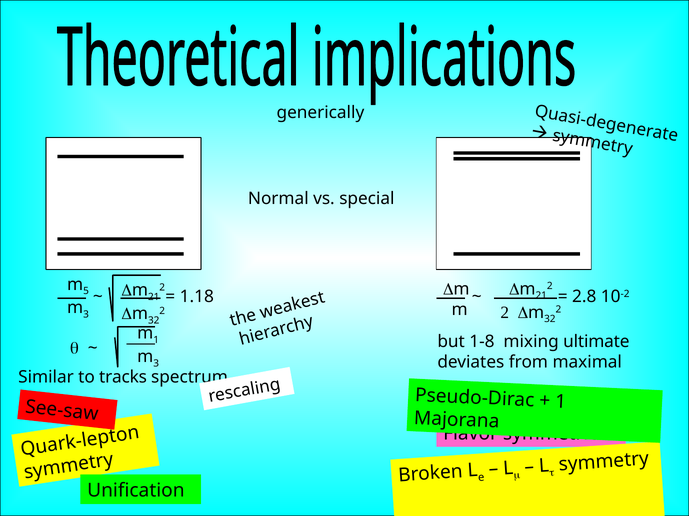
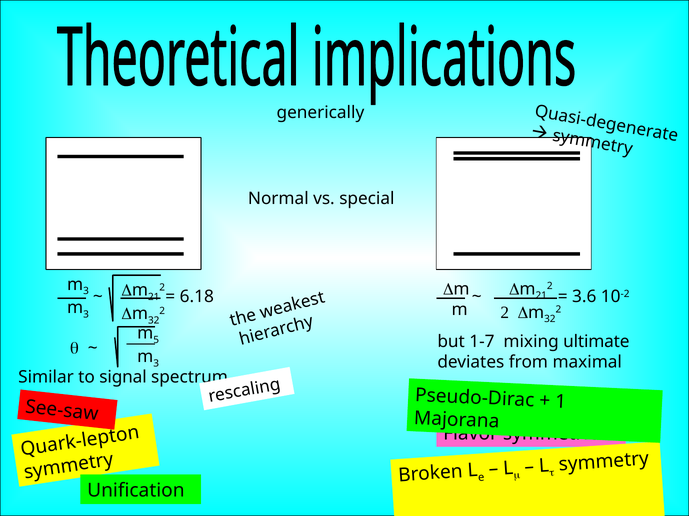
5: 5 -> 3 (86, 291)
1.18: 1.18 -> 6.18 (197, 297)
2.8: 2.8 -> 3.6 (584, 297)
m 1: 1 -> 5 (156, 340)
1-8: 1-8 -> 1-7 (482, 342)
tracks: tracks -> signal (123, 377)
